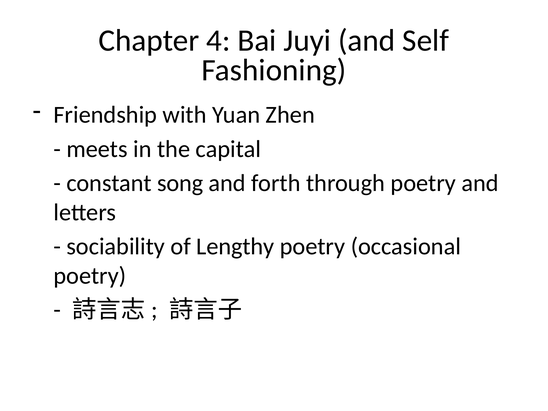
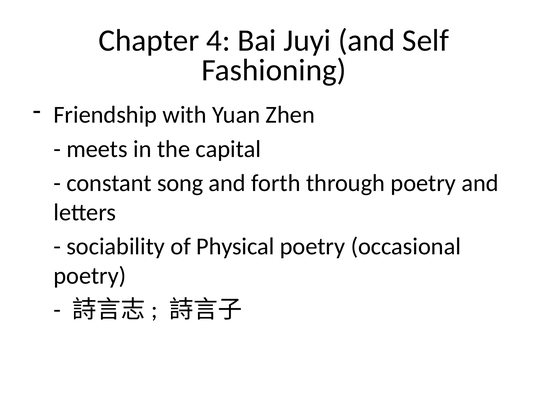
Lengthy: Lengthy -> Physical (235, 247)
